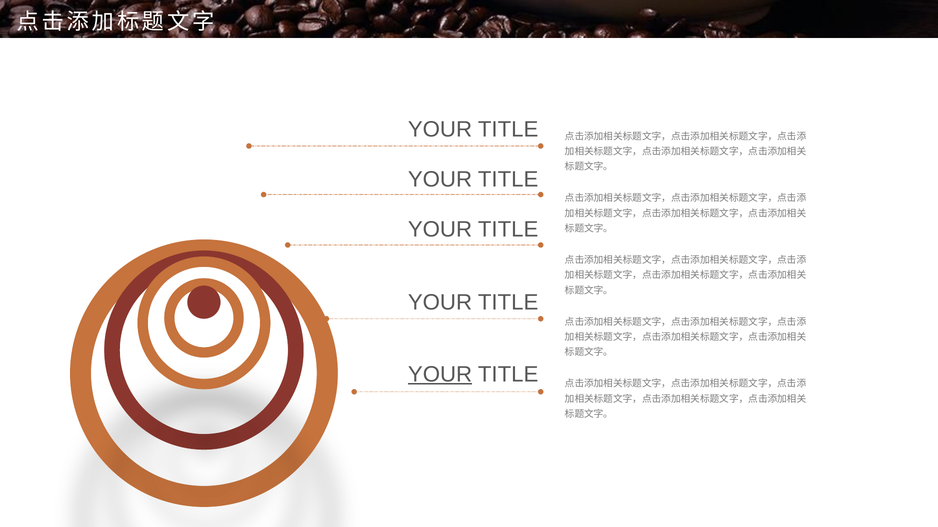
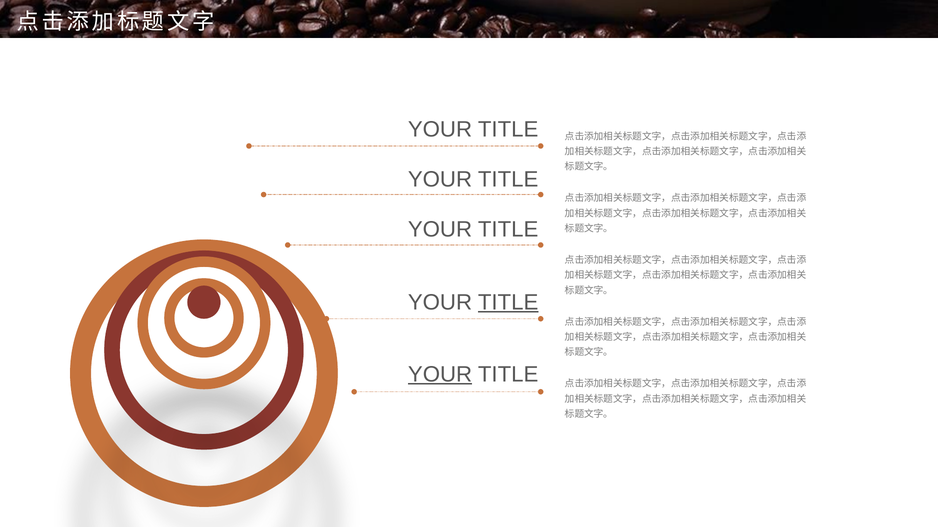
TITLE underline: none -> present (508, 303)
